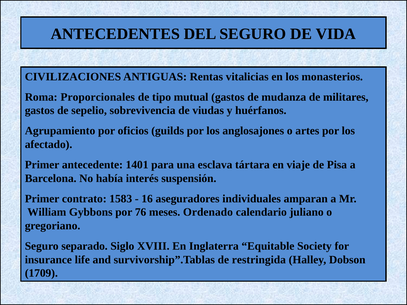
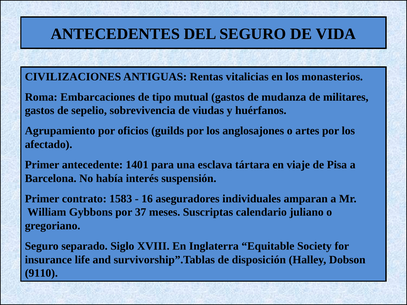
Proporcionales: Proporcionales -> Embarcaciones (98, 97)
76: 76 -> 37 (141, 212)
Ordenado: Ordenado -> Suscriptas (208, 212)
restringida: restringida -> disposición (259, 260)
1709: 1709 -> 9110 (41, 273)
